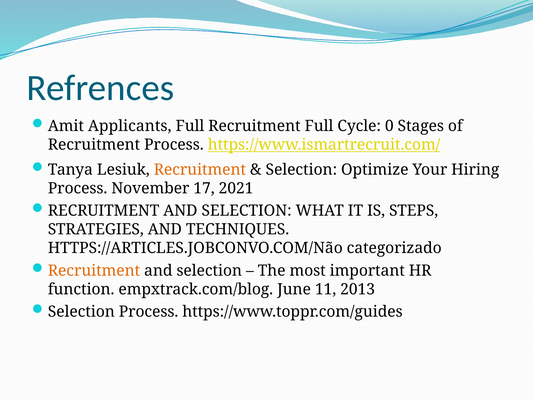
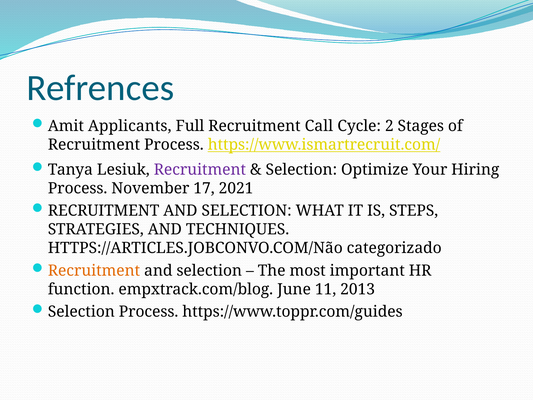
Recruitment Full: Full -> Call (319, 126)
0: 0 -> 2 (389, 126)
Recruitment colour: orange -> purple (200, 169)
